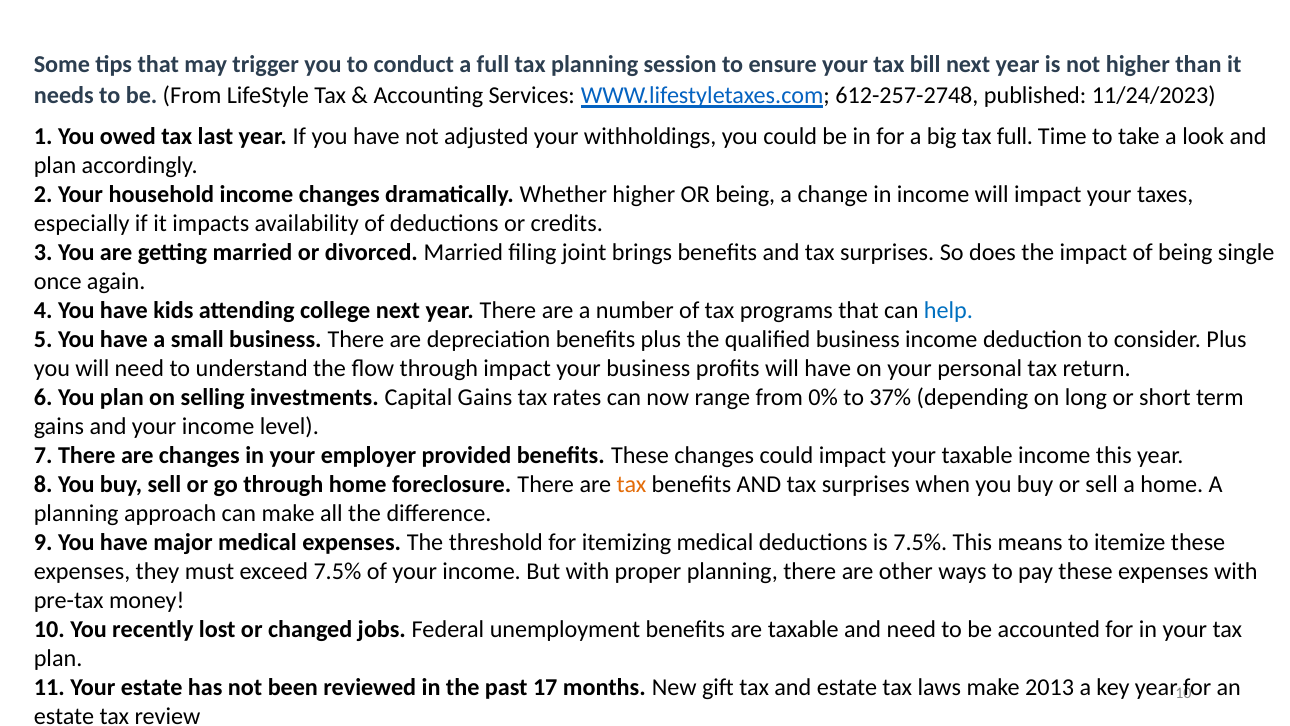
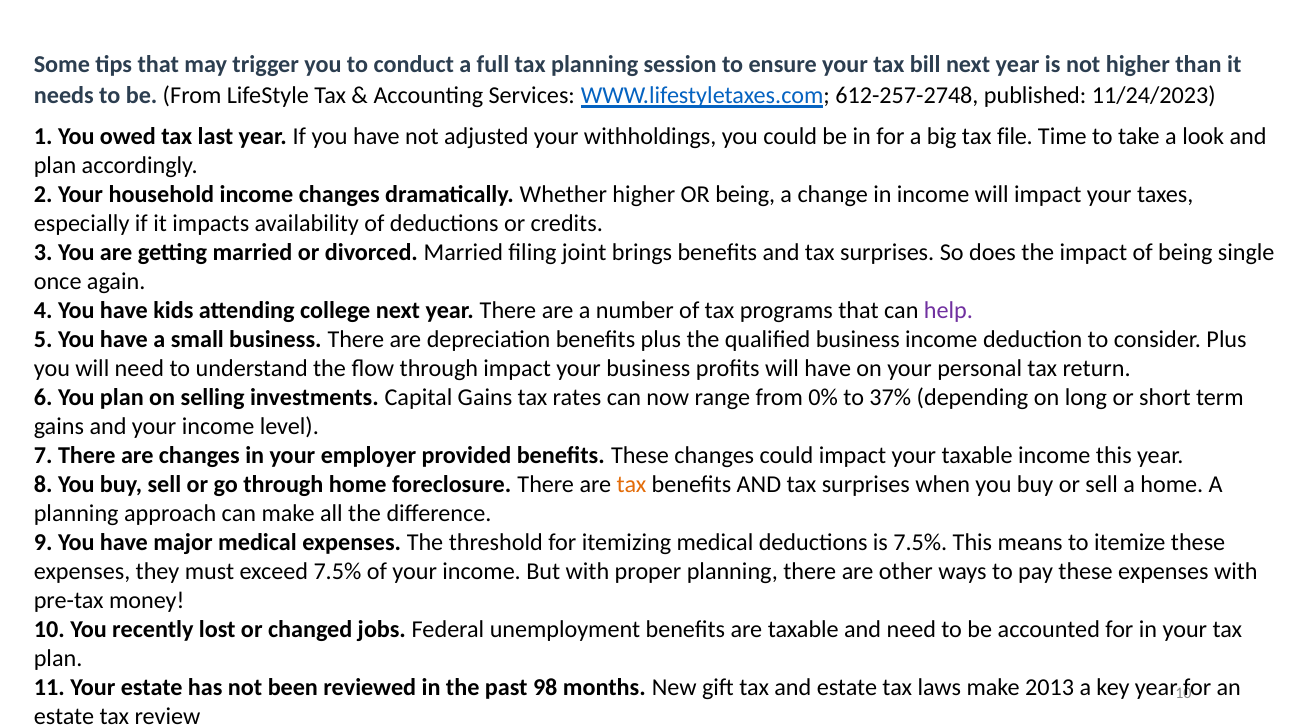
tax full: full -> file (1015, 136)
help colour: blue -> purple (948, 310)
17: 17 -> 98 (545, 688)
